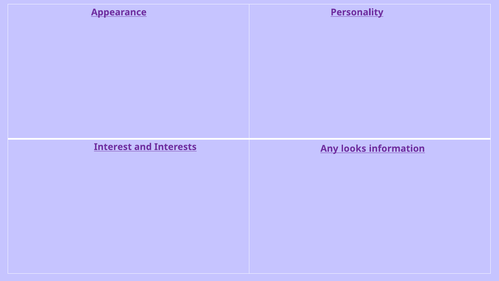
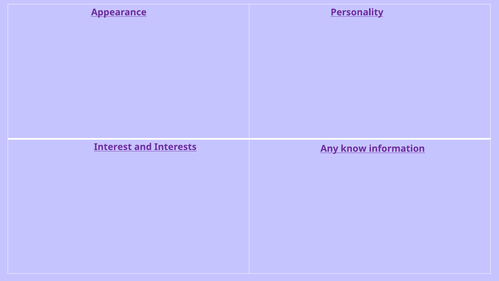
looks: looks -> know (354, 148)
